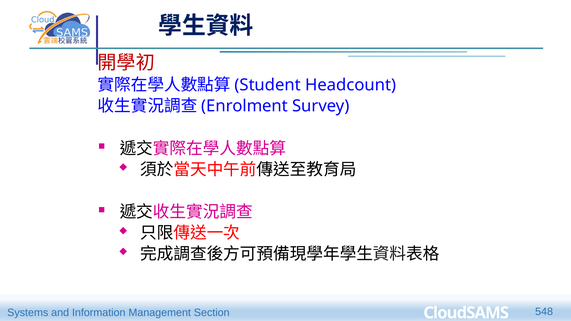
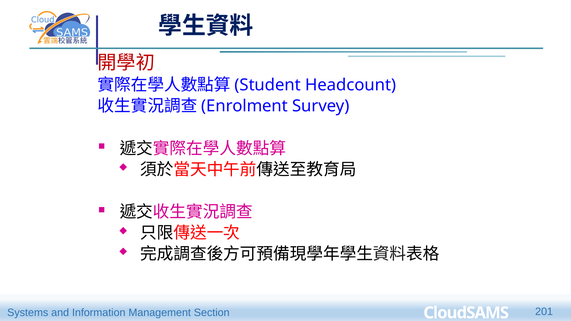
548: 548 -> 201 (544, 312)
